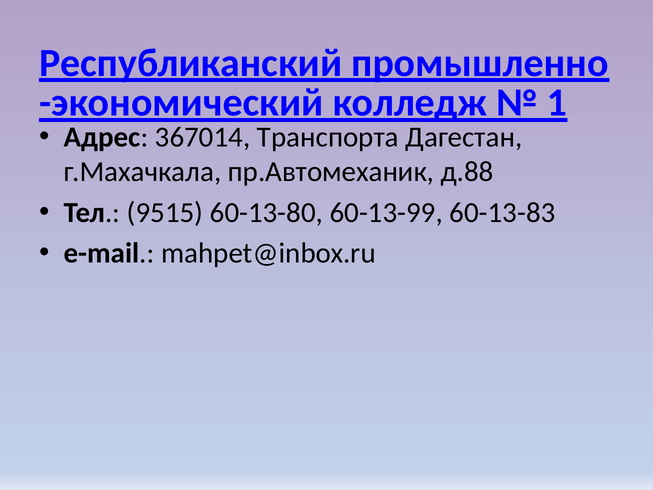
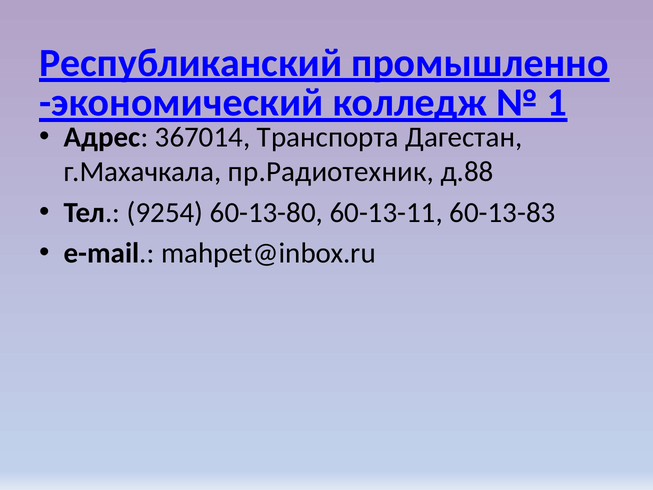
пр.Автомеханик: пр.Автомеханик -> пр.Радиотехник (331, 172)
9515: 9515 -> 9254 (165, 212)
60-13-99: 60-13-99 -> 60-13-11 (386, 212)
